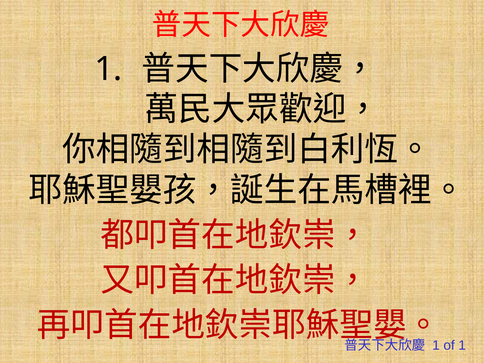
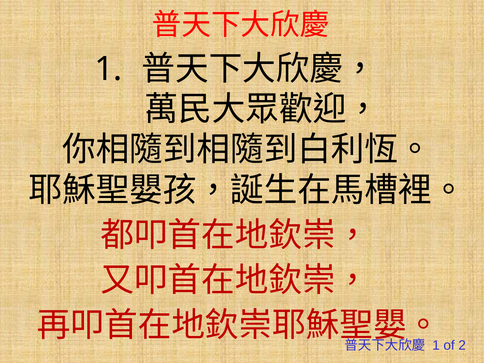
of 1: 1 -> 2 (462, 345)
